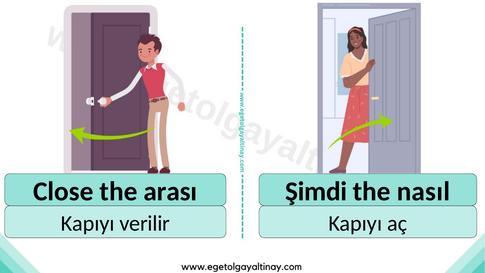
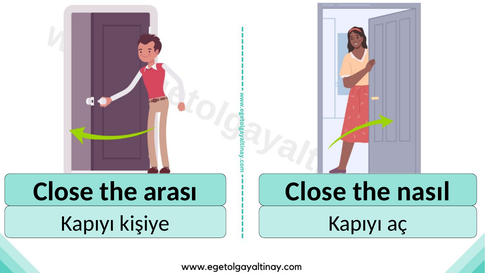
Şimdi: Şimdi -> Close (316, 191)
verilir: verilir -> kişiye (145, 223)
